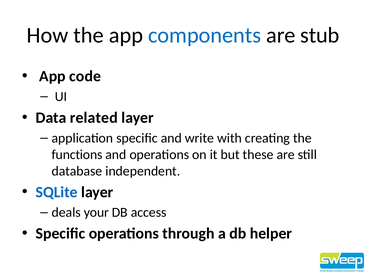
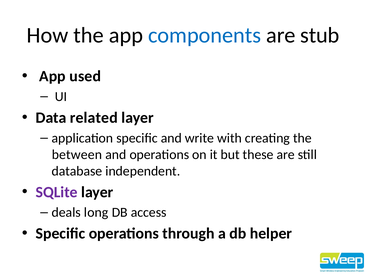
code: code -> used (85, 76)
functions: functions -> between (77, 155)
SQLite colour: blue -> purple (57, 192)
your: your -> long (96, 213)
